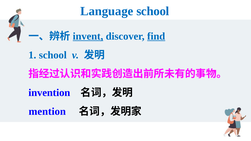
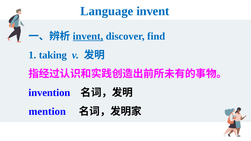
Language school: school -> invent (153, 11)
find underline: present -> none (156, 36)
1 school: school -> taking (53, 55)
